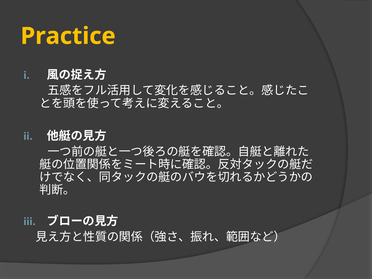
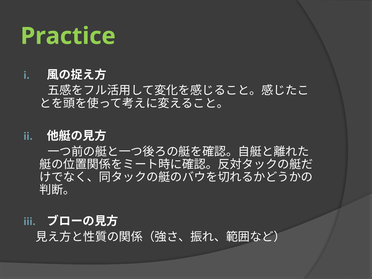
Practice colour: yellow -> light green (68, 36)
